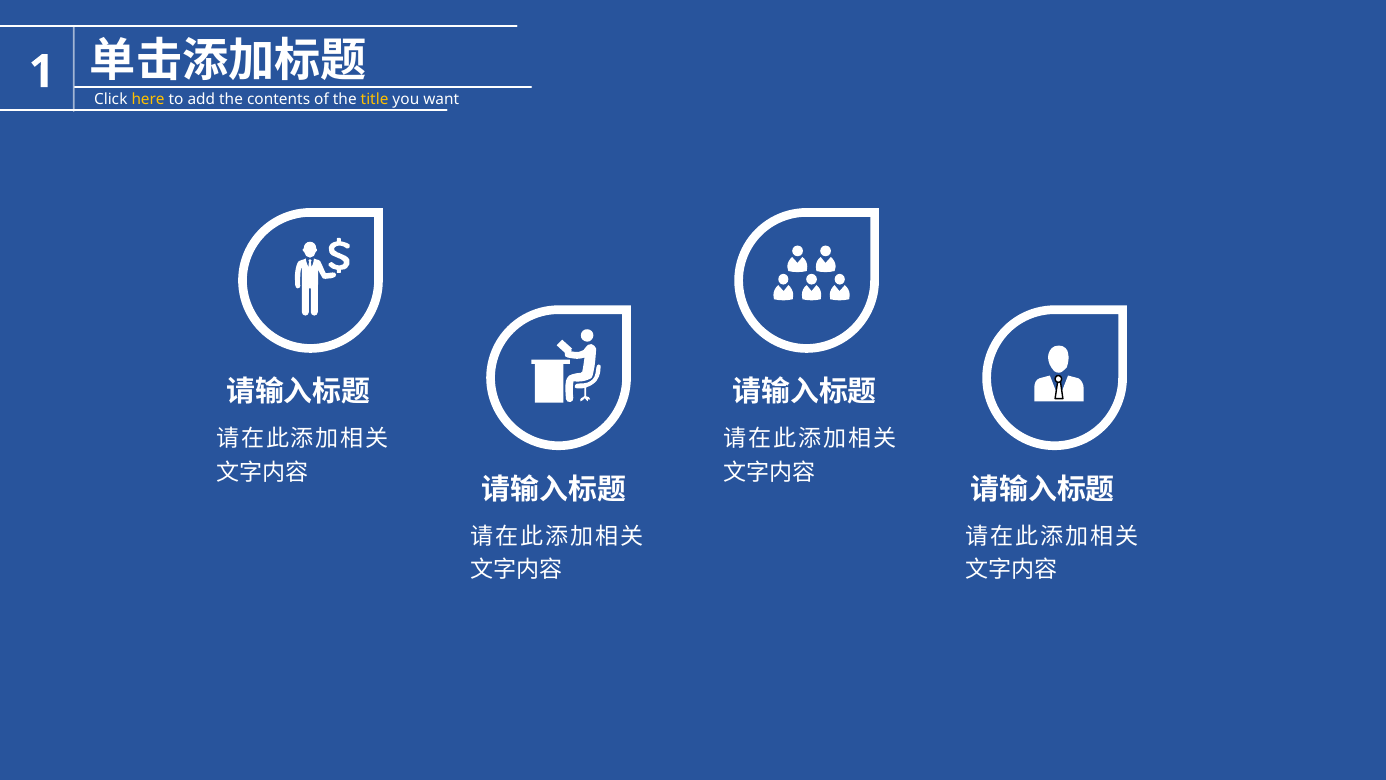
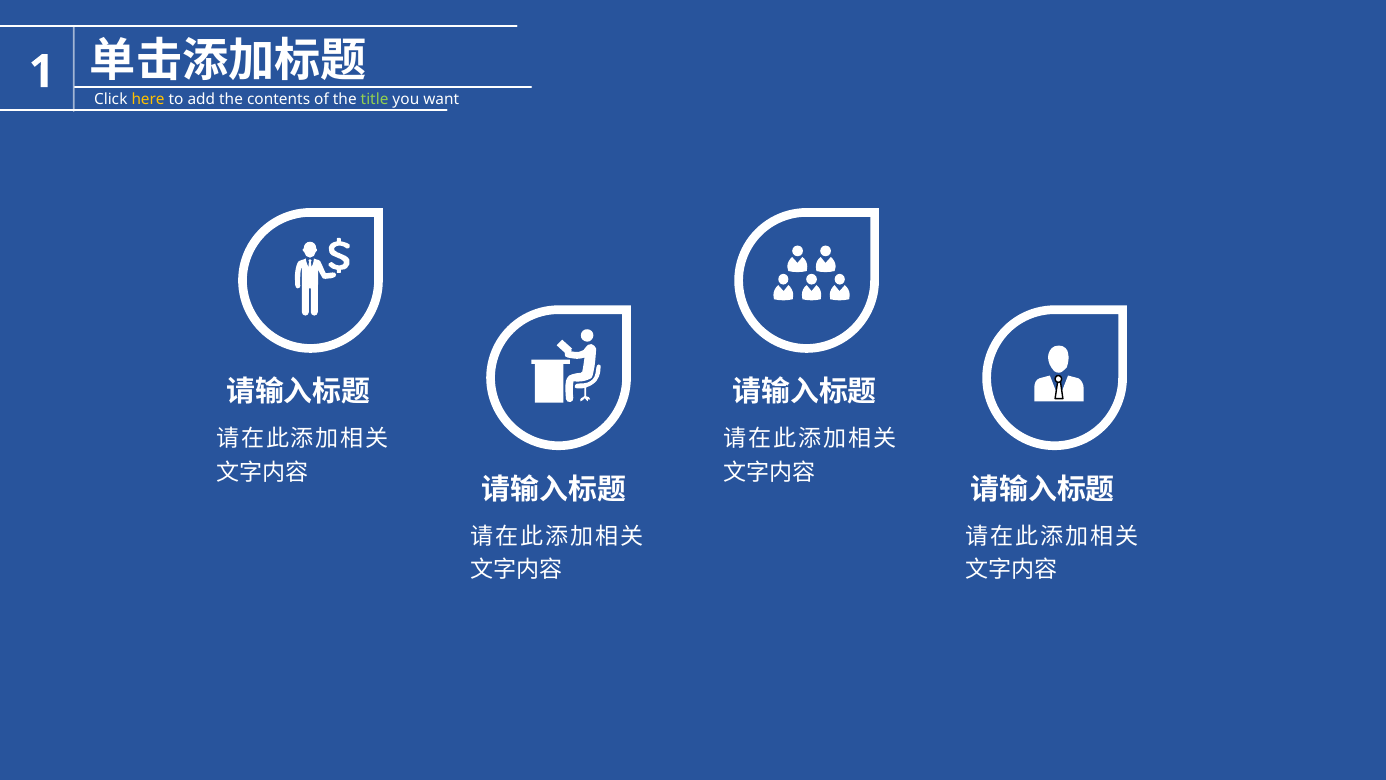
title colour: yellow -> light green (375, 99)
